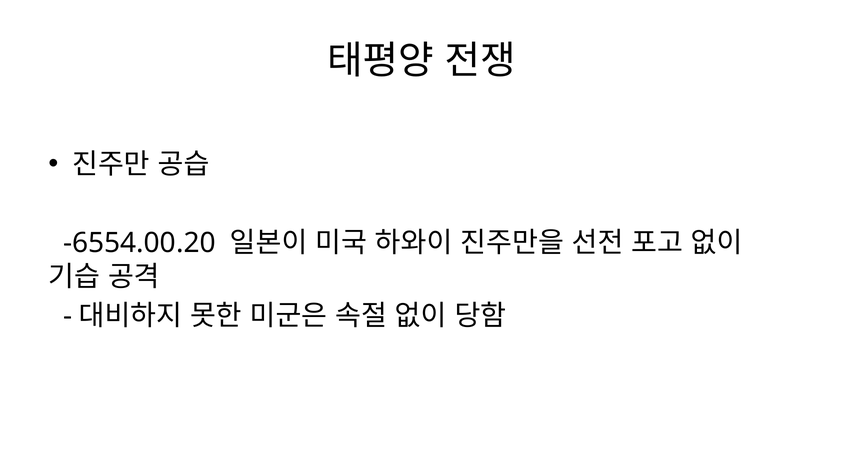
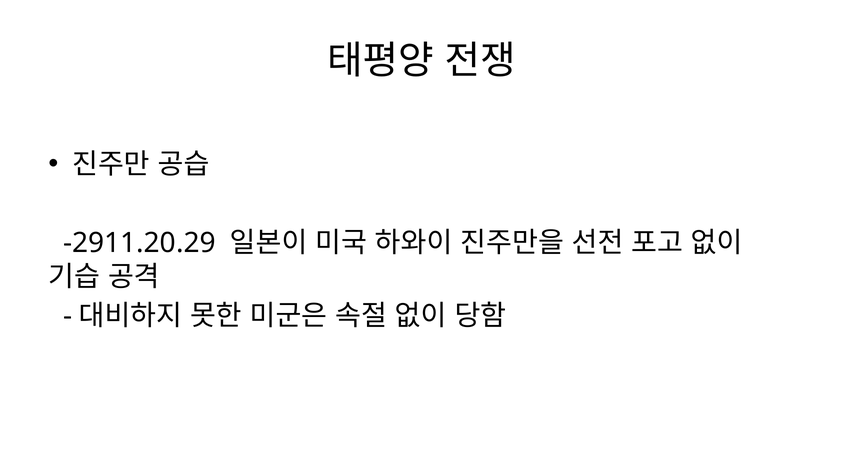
-6554.00.20: -6554.00.20 -> -2911.20.29 (139, 243)
